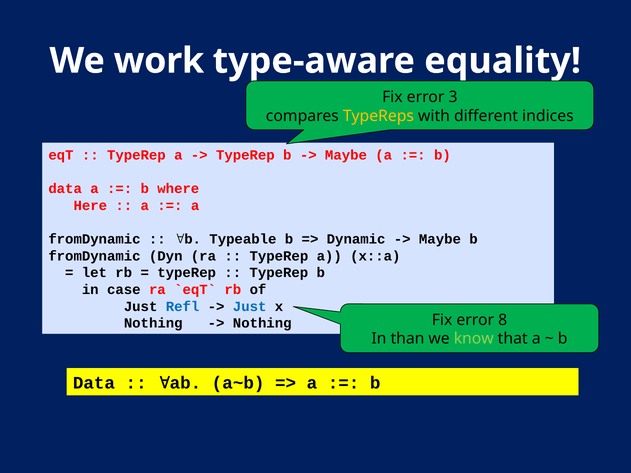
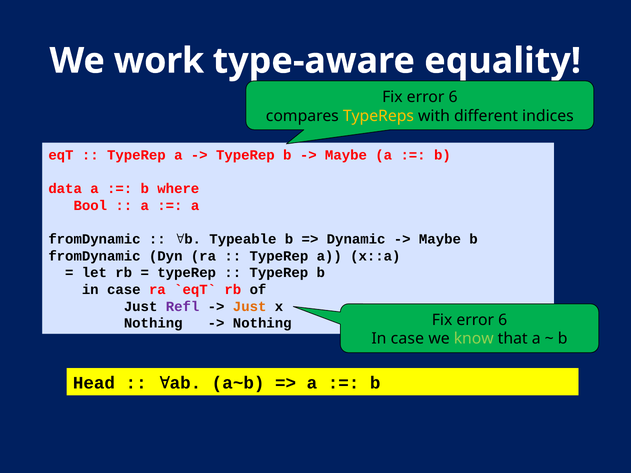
3: 3 -> 6 (453, 97)
Here: Here -> Bool (90, 206)
Refl colour: blue -> purple (183, 307)
Just colour: blue -> orange (250, 307)
Nothing Fix error 8: 8 -> 6 (503, 320)
than: than -> case (407, 339)
Data: Data -> Head (94, 383)
